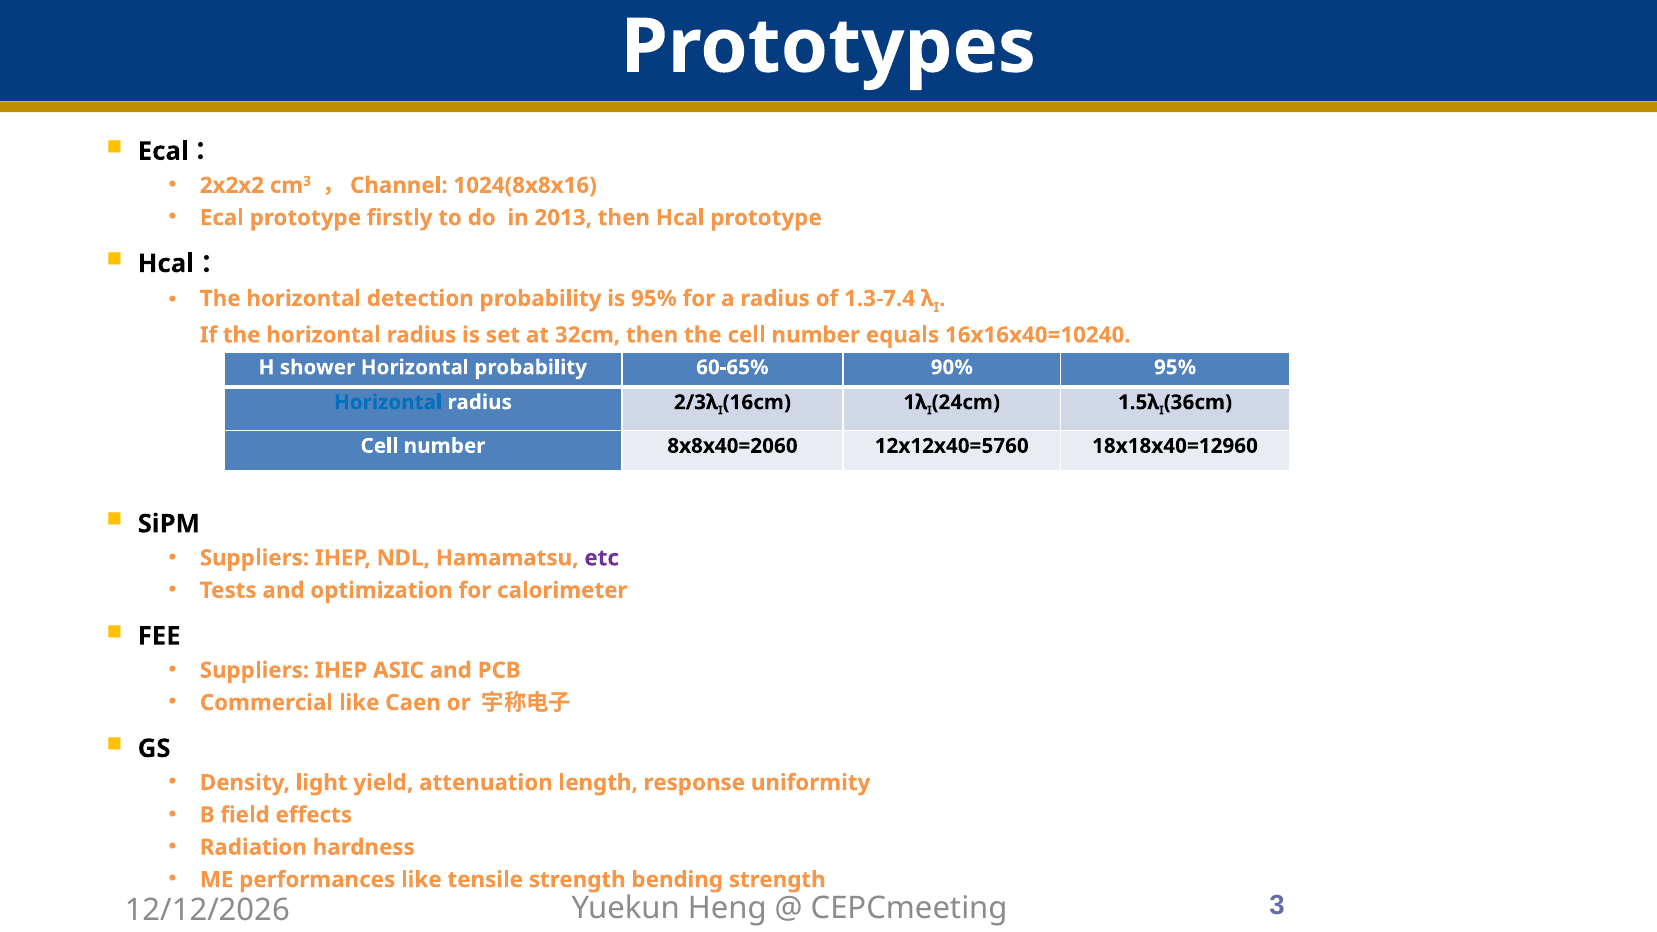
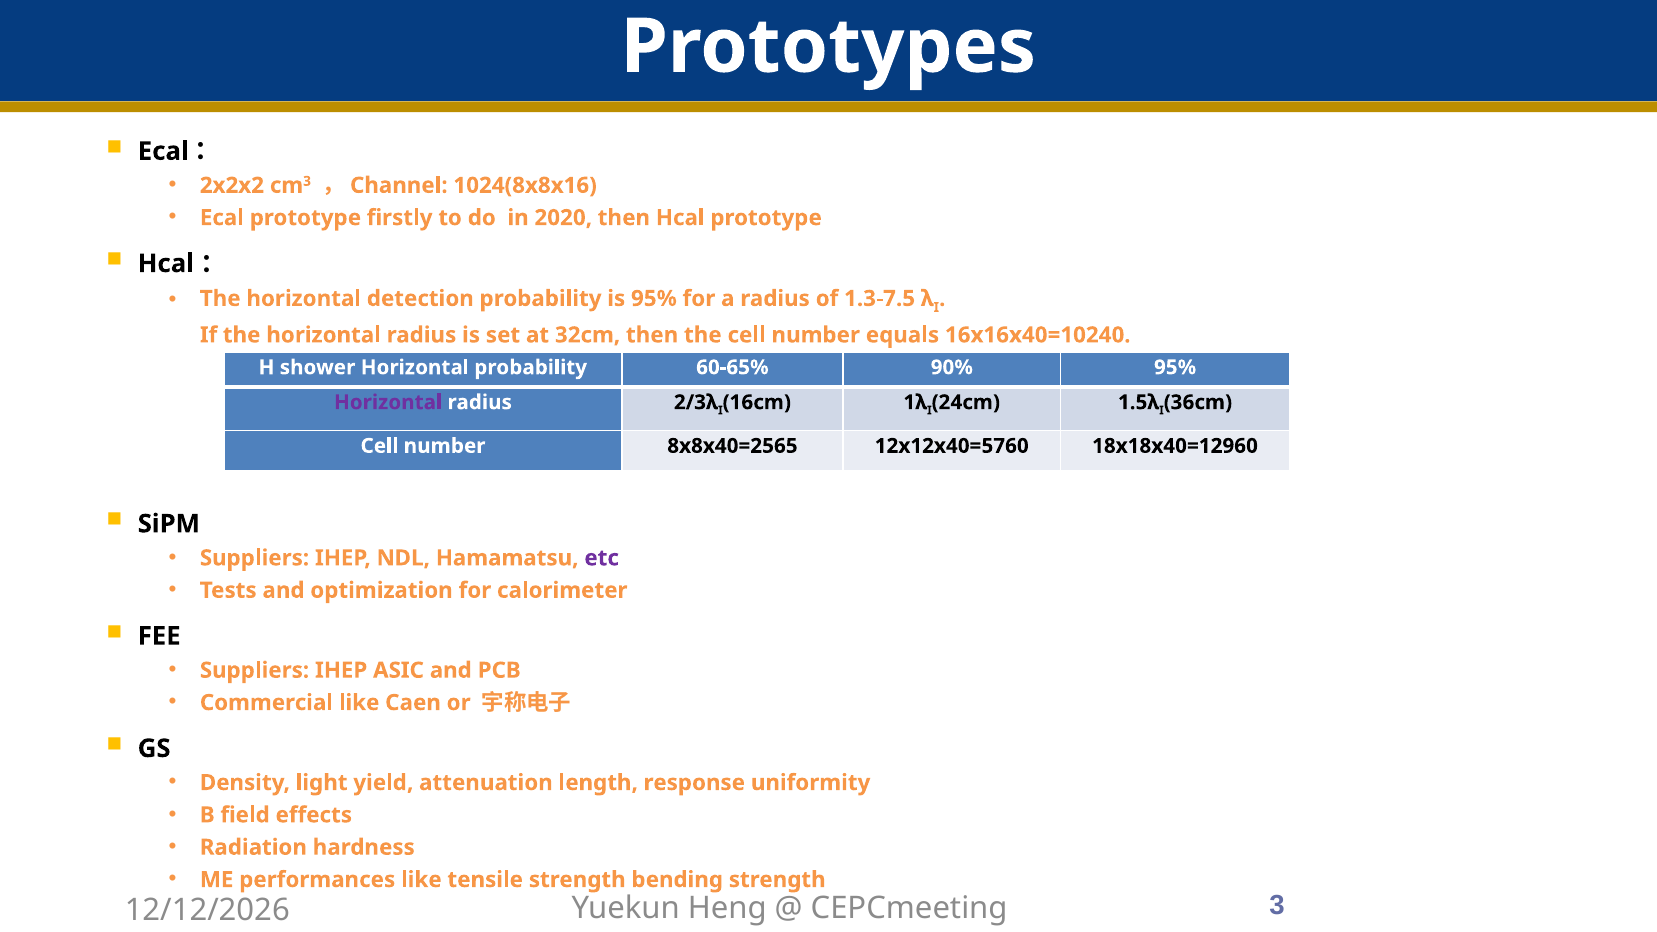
2013: 2013 -> 2020 (563, 218)
1.3-7.4: 1.3-7.4 -> 1.3-7.5 (880, 299)
Horizontal colour: blue -> purple (388, 402)
8x8x40=2060: 8x8x40=2060 -> 8x8x40=2565 (732, 446)
